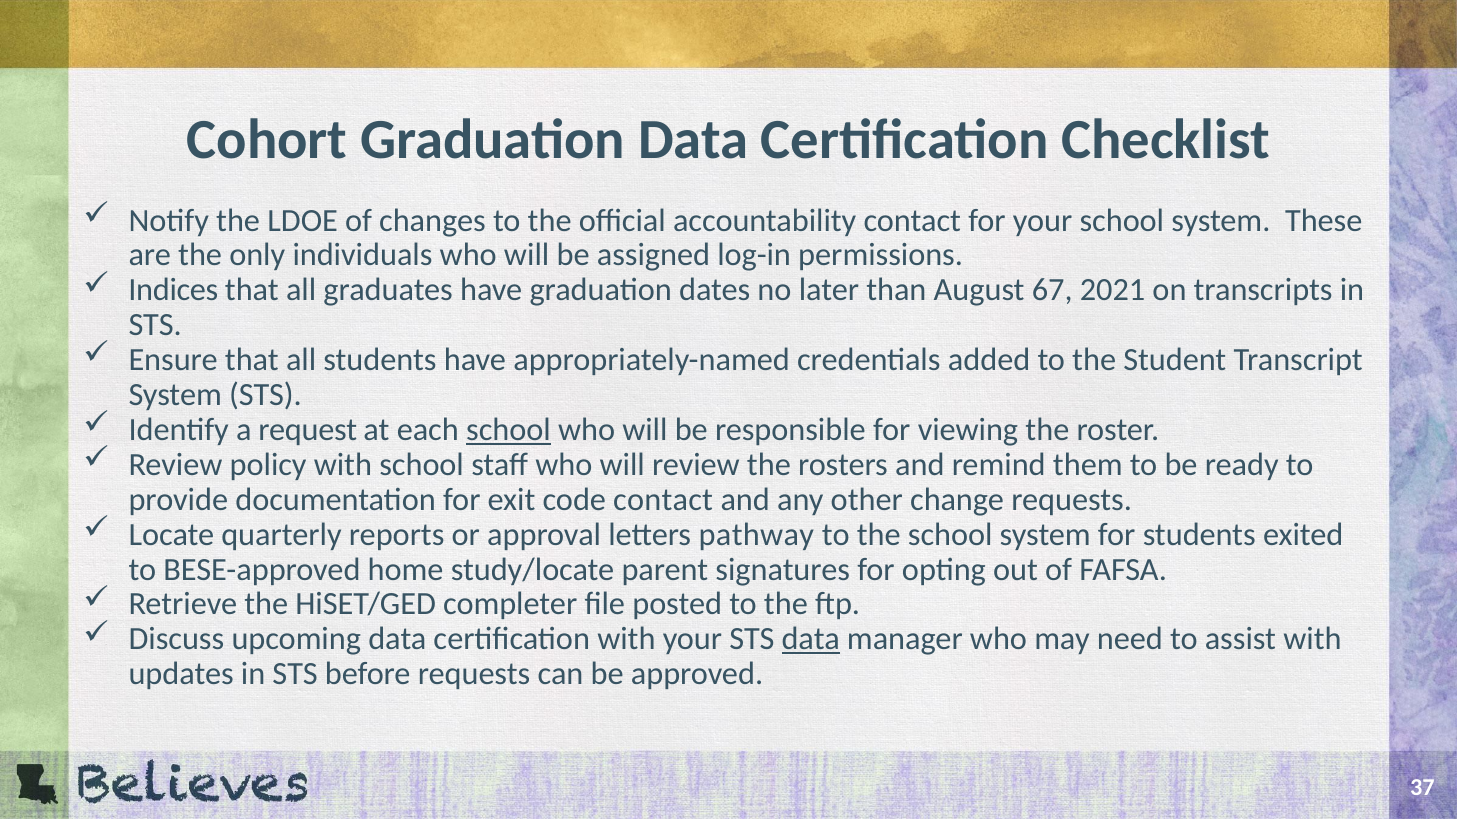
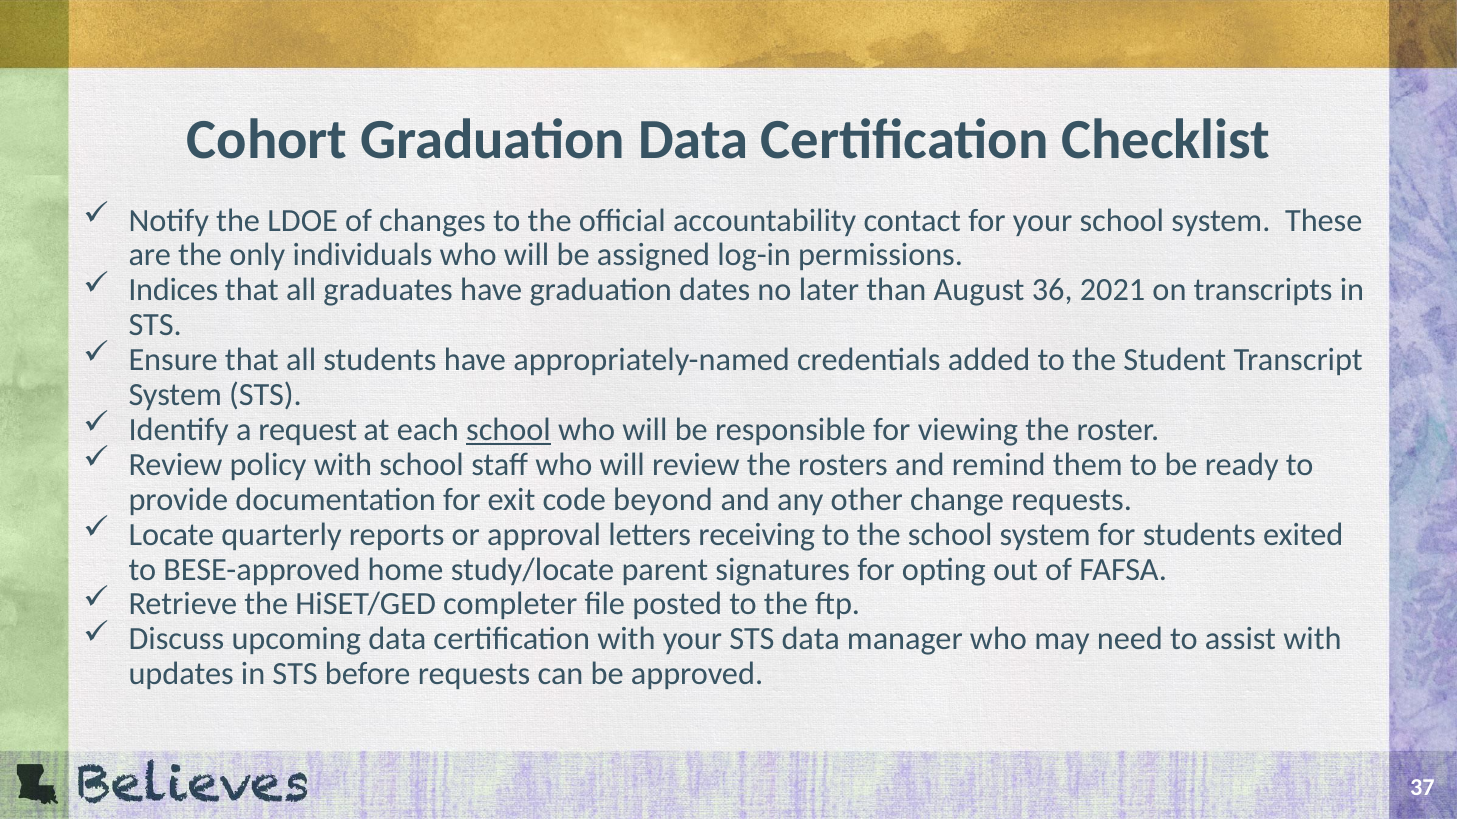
67: 67 -> 36 (1052, 290)
code contact: contact -> beyond (663, 500)
pathway: pathway -> receiving (757, 535)
data underline: present -> none (811, 640)
